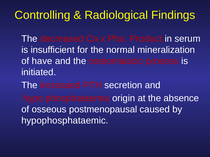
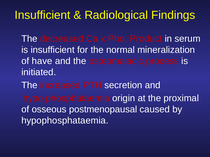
Controlling: Controlling -> Insufficient (42, 15)
absence: absence -> proximal (181, 99)
hypophosphataemic: hypophosphataemic -> hypophosphataemia (65, 121)
